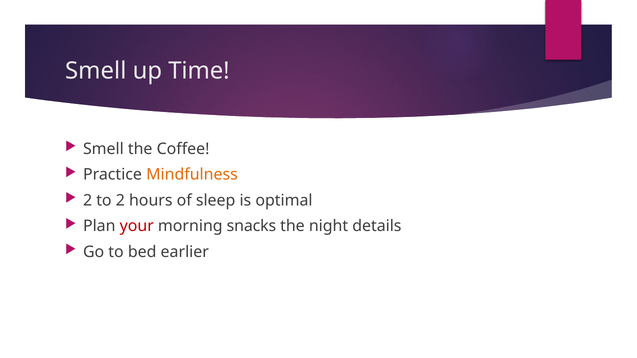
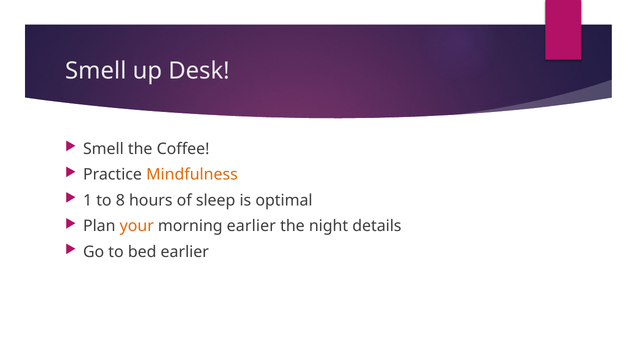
Time: Time -> Desk (199, 71)
2: 2 -> 1 (88, 201)
to 2: 2 -> 8 (120, 201)
your colour: red -> orange (137, 226)
morning snacks: snacks -> earlier (251, 226)
